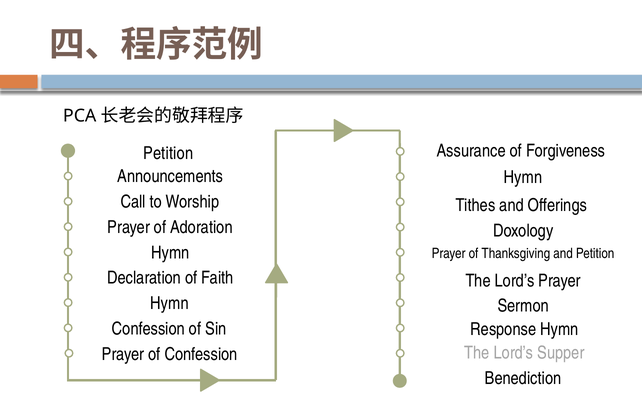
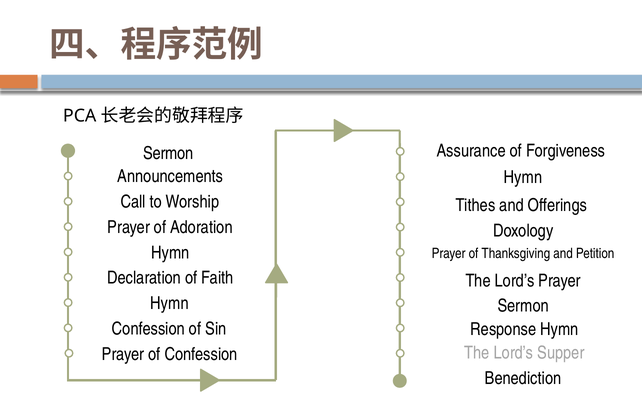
Petition: Petition -> Sermon (168, 153)
